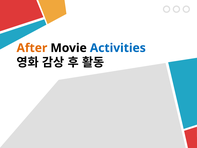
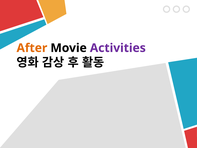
Activities colour: blue -> purple (118, 48)
